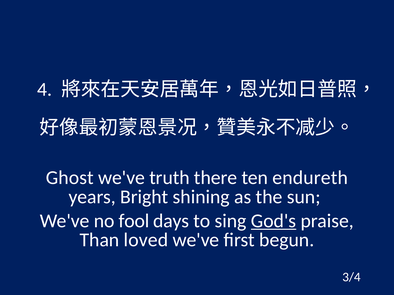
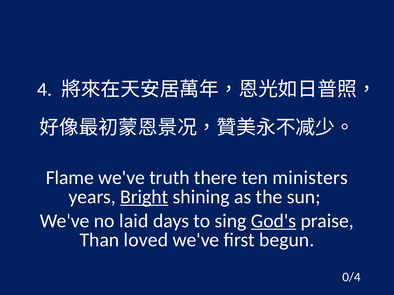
Ghost: Ghost -> Flame (70, 178)
endureth: endureth -> ministers (310, 178)
Bright underline: none -> present (144, 197)
fool: fool -> laid (134, 221)
3/4: 3/4 -> 0/4 (351, 277)
